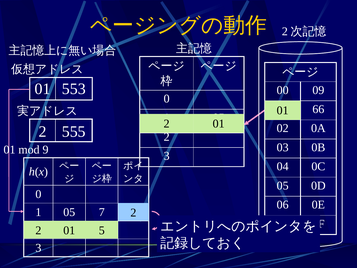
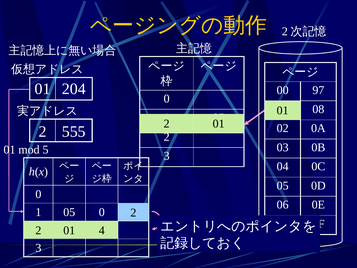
553: 553 -> 204 (74, 89)
09: 09 -> 97 (318, 90)
66: 66 -> 08 (318, 109)
9: 9 -> 5 (46, 150)
05 7: 7 -> 0 (102, 212)
5: 5 -> 4 (102, 230)
